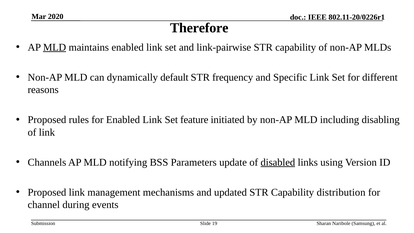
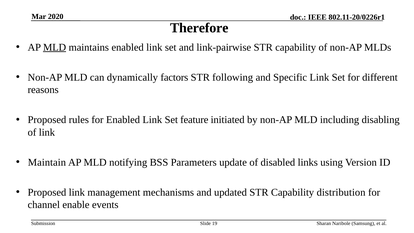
default: default -> factors (174, 77)
frequency: frequency -> following (233, 77)
Channels: Channels -> Maintain (47, 162)
disabled underline: present -> none (278, 162)
during: during -> enable (76, 205)
